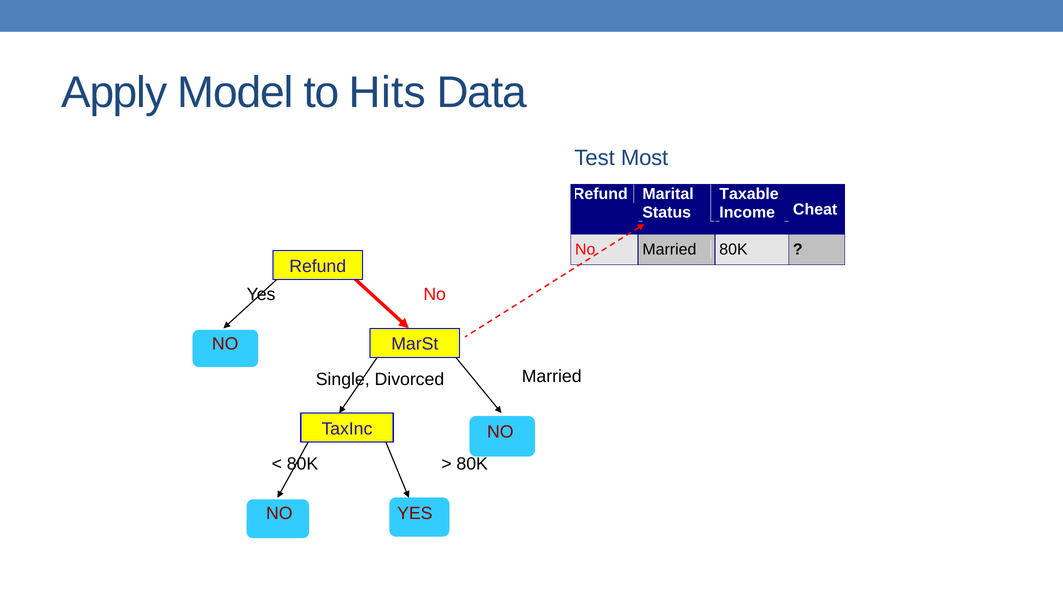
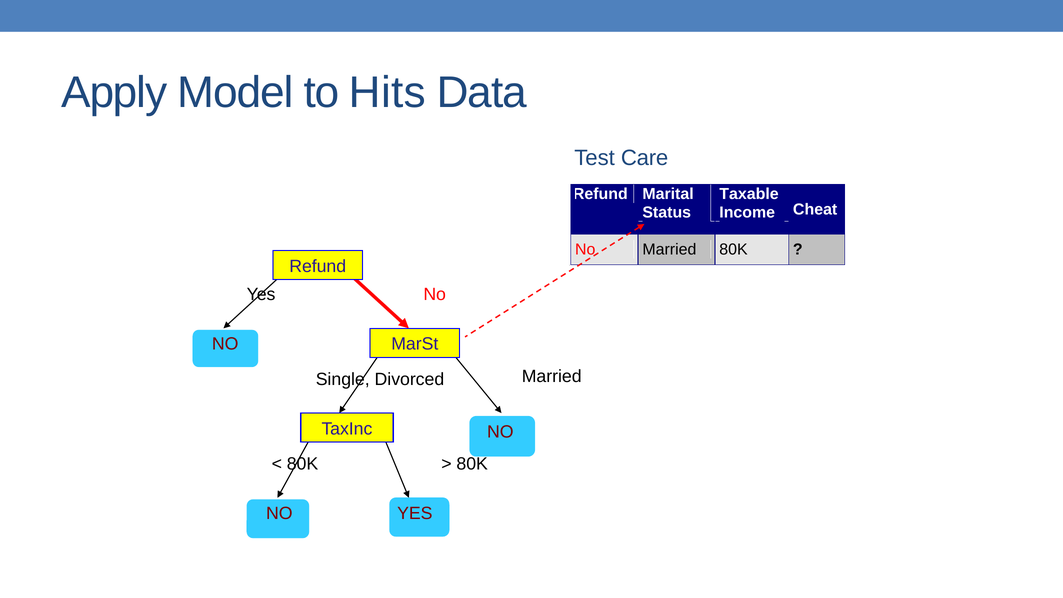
Most: Most -> Care (645, 158)
